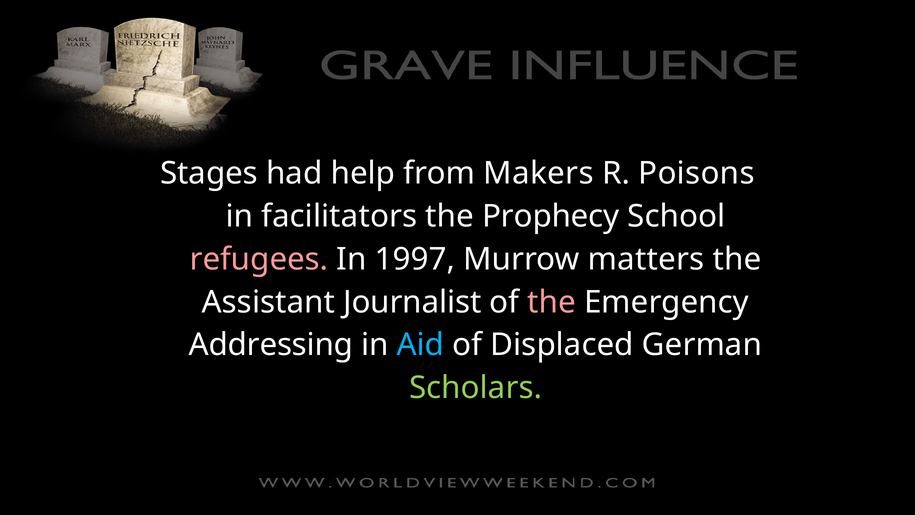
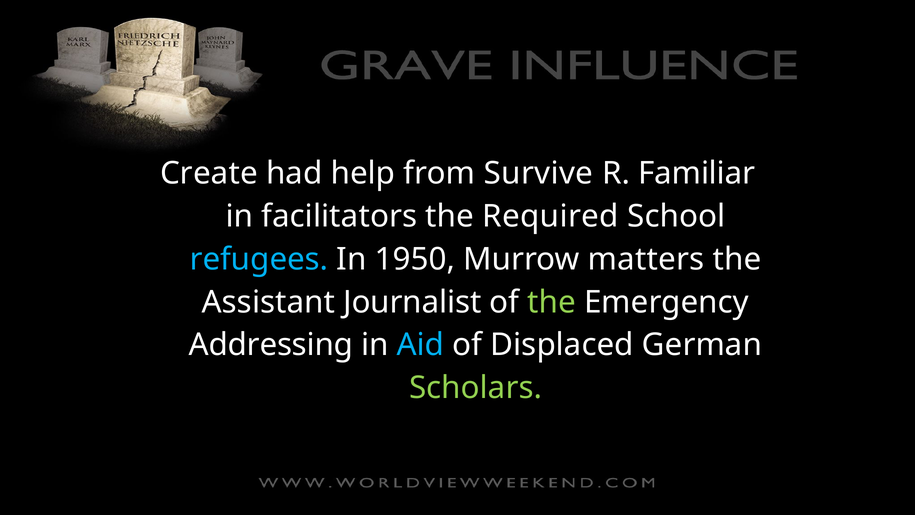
Stages: Stages -> Create (209, 174)
Makers: Makers -> Survive (538, 174)
Poisons: Poisons -> Familiar (697, 174)
Prophecy: Prophecy -> Required (551, 216)
refugees colour: pink -> light blue (259, 259)
1997: 1997 -> 1950 (415, 259)
the colour: pink -> light green (552, 302)
